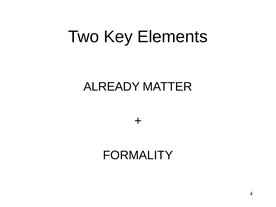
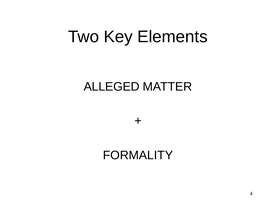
ALREADY: ALREADY -> ALLEGED (112, 87)
